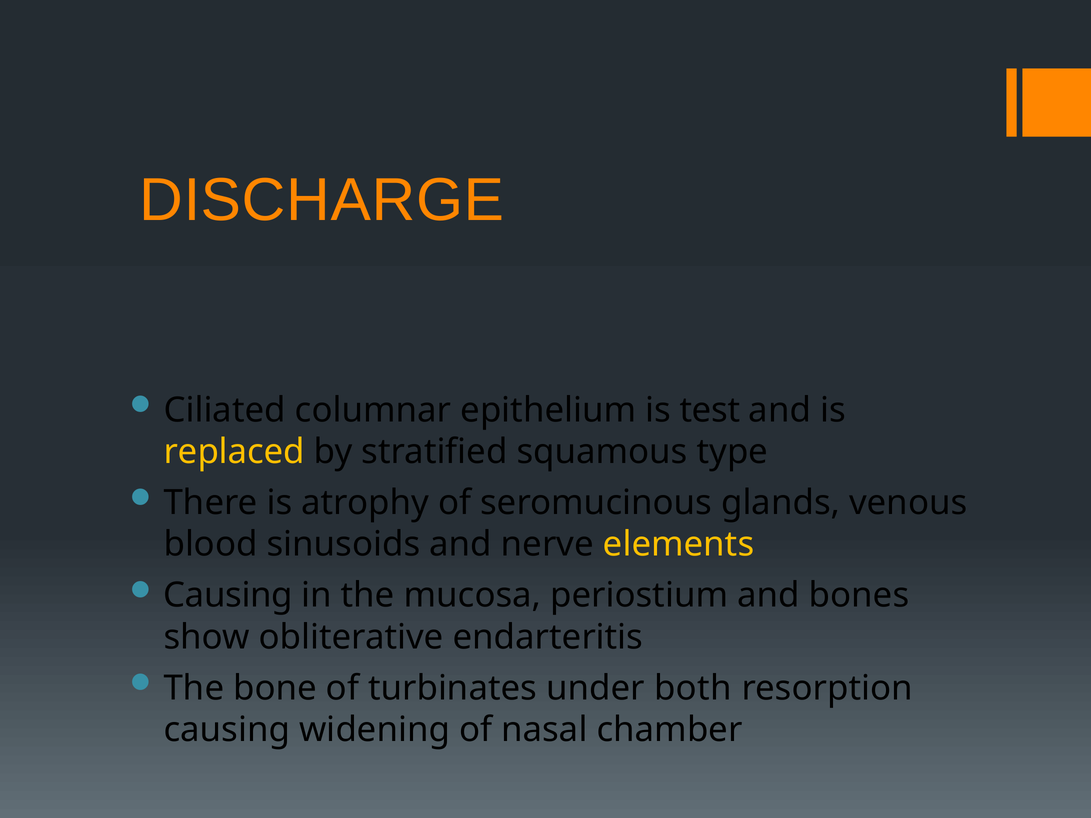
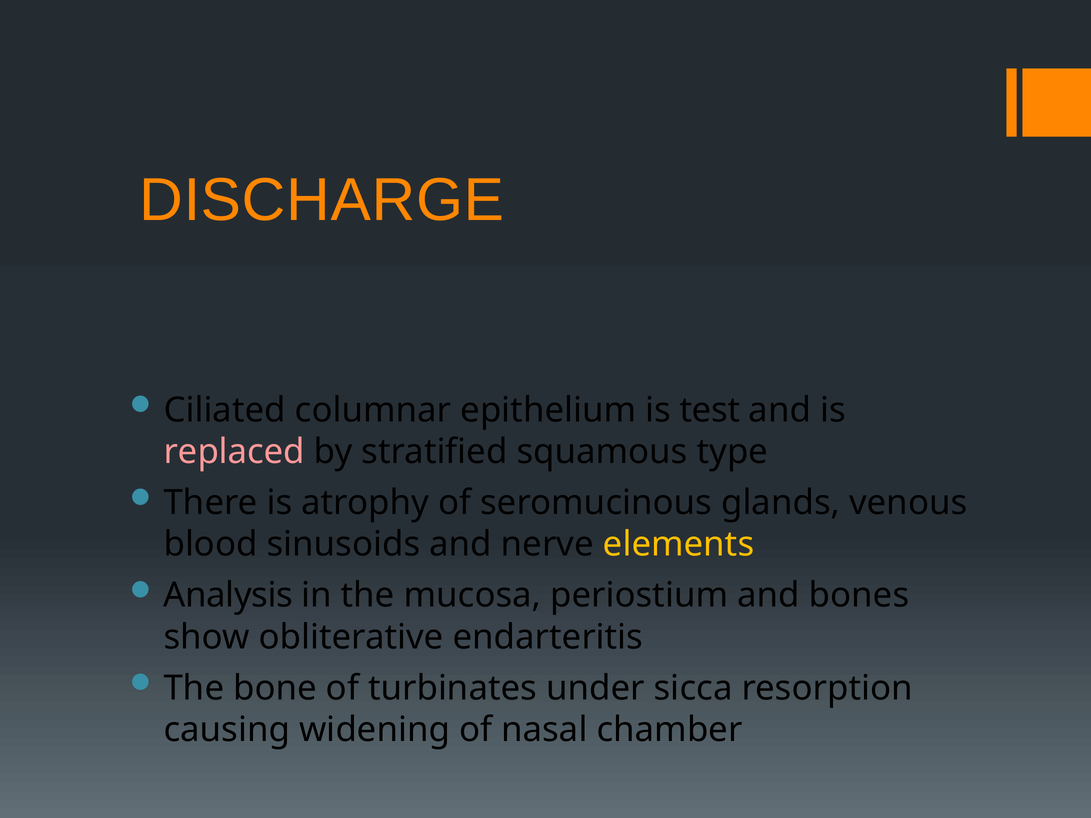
replaced colour: yellow -> pink (234, 452)
Causing: Causing -> Analysis (228, 596)
both: both -> sicca (693, 688)
